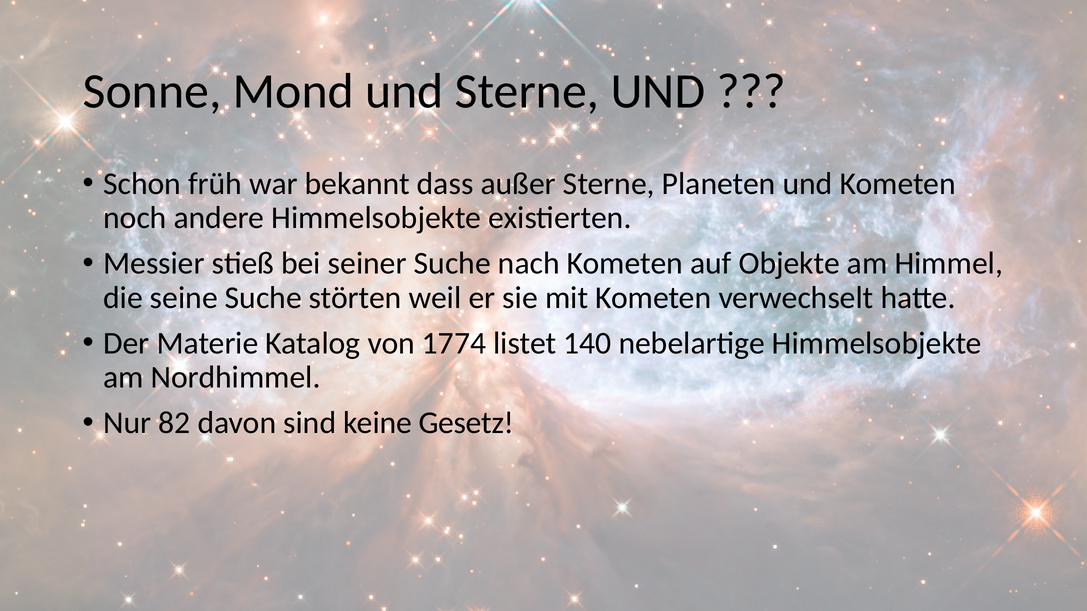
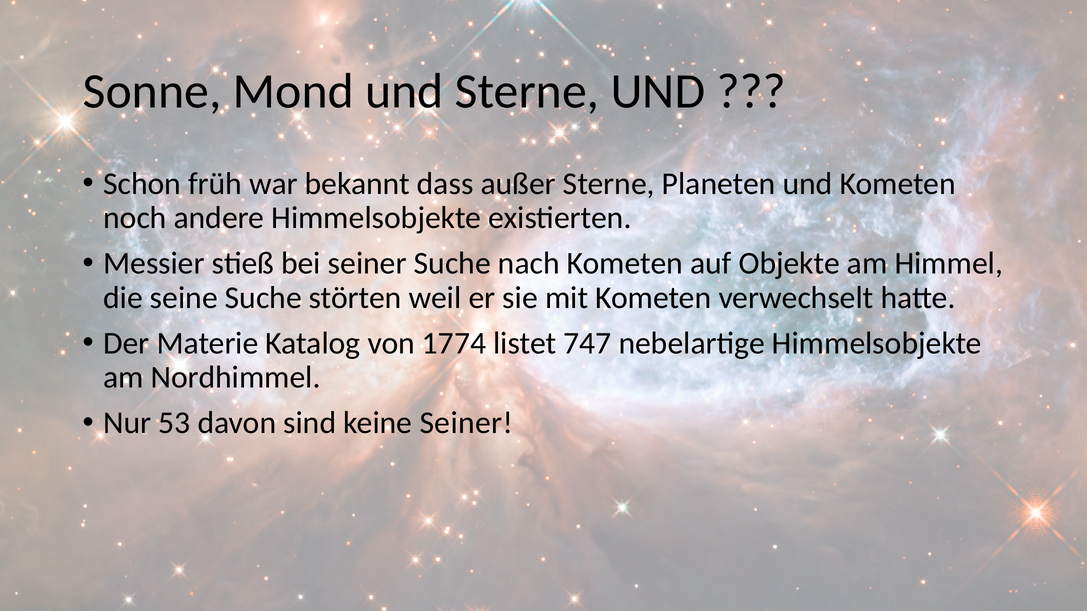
140: 140 -> 747 (587, 343)
82: 82 -> 53 (174, 423)
keine Gesetz: Gesetz -> Seiner (466, 423)
